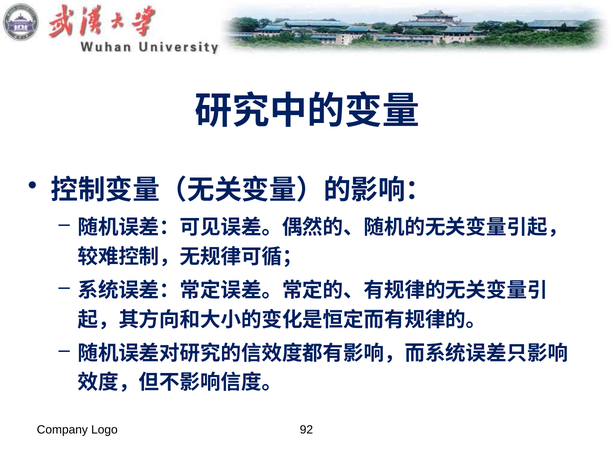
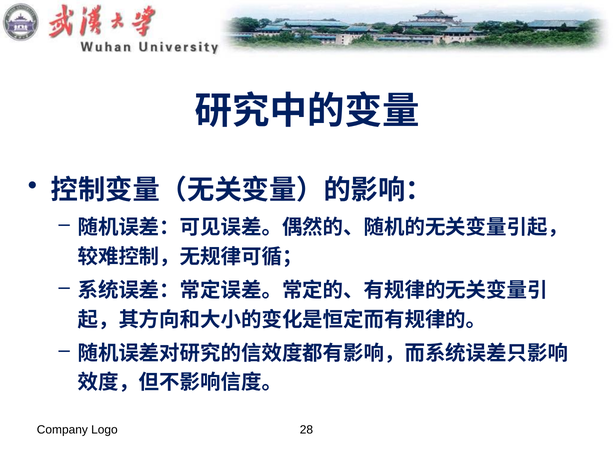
92: 92 -> 28 (306, 430)
